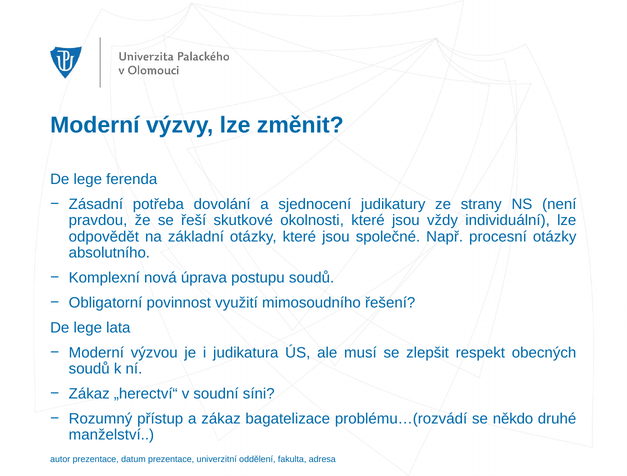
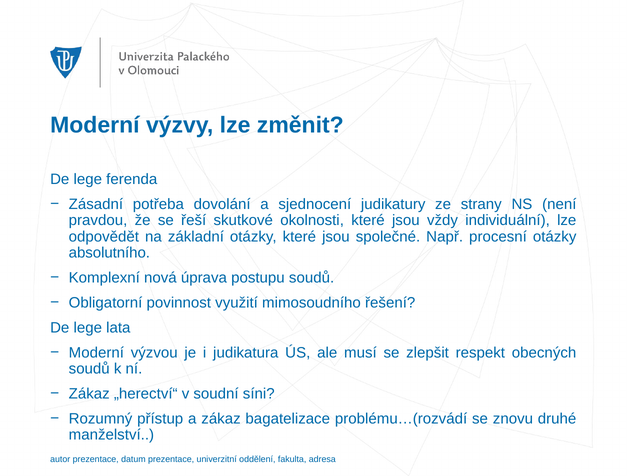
někdo: někdo -> znovu (513, 419)
